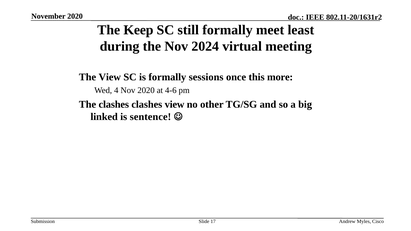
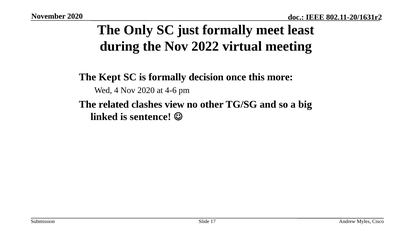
Keep: Keep -> Only (138, 30)
still: still -> just (188, 30)
2024: 2024 -> 2022 (205, 46)
The View: View -> Kept (110, 77)
sessions: sessions -> decision (206, 77)
The clashes: clashes -> related (114, 104)
